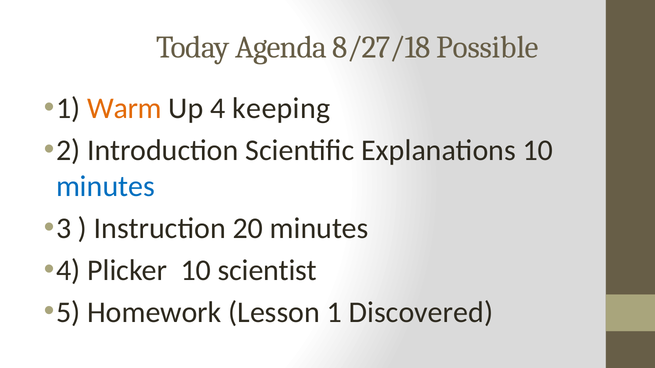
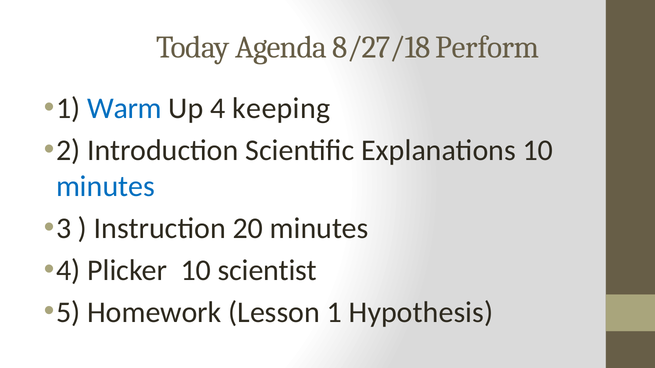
Possible: Possible -> Perform (487, 48)
Warm colour: orange -> blue (124, 109)
Discovered: Discovered -> Hypothesis (421, 313)
